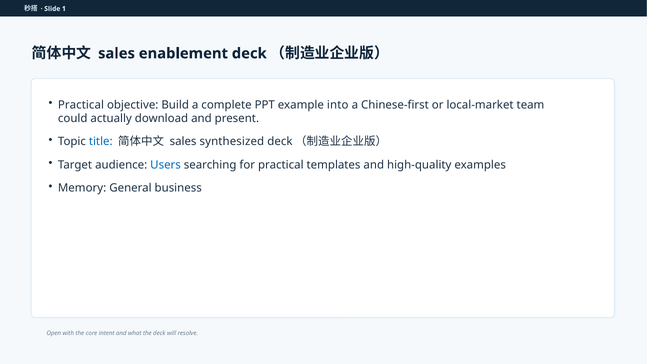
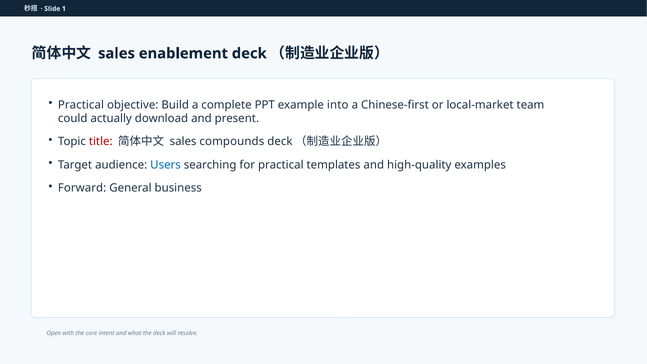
title colour: blue -> red (101, 142)
synthesized: synthesized -> compounds (232, 142)
Memory: Memory -> Forward (82, 188)
